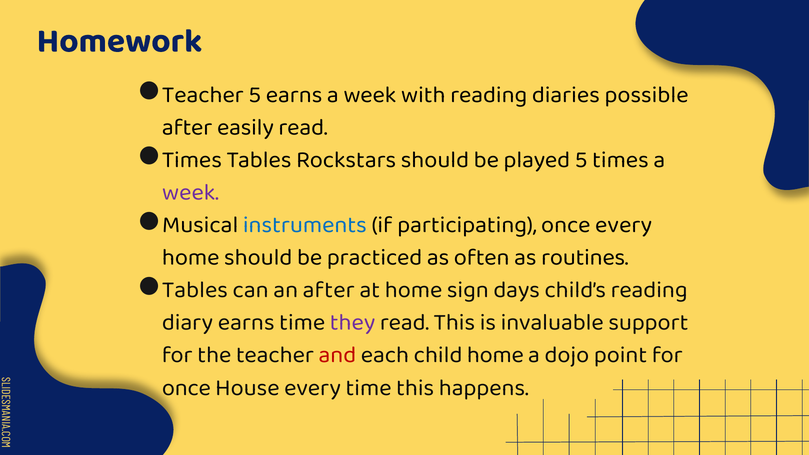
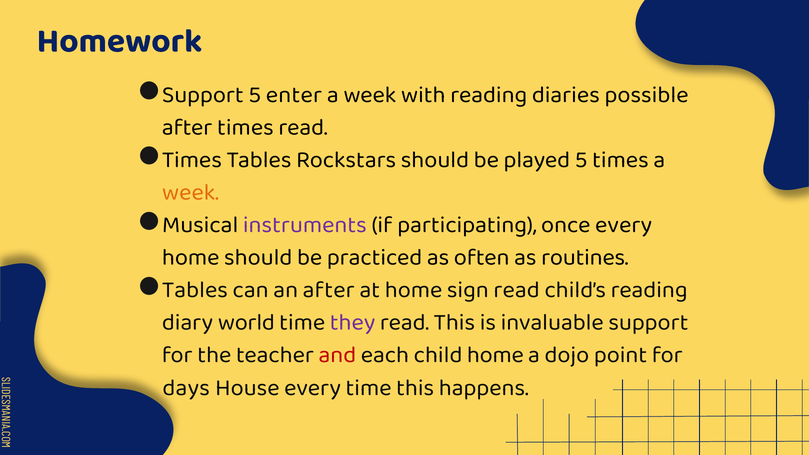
Teacher: Teacher -> Support (203, 94)
5 earns: earns -> enter (294, 94)
after easily: easily -> times (245, 127)
week colour: purple -> orange (190, 192)
instruments colour: blue -> purple (305, 225)
sign days: days -> read (517, 290)
diary earns: earns -> world (246, 322)
once: once -> days (186, 387)
